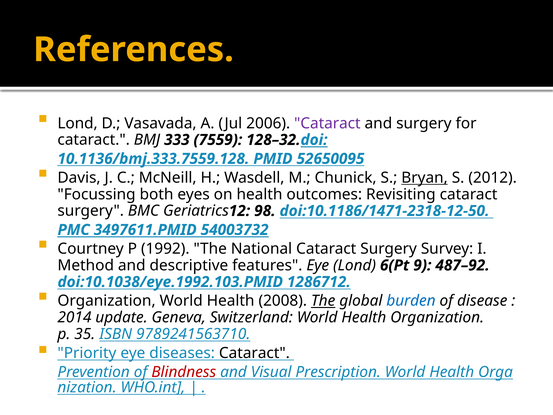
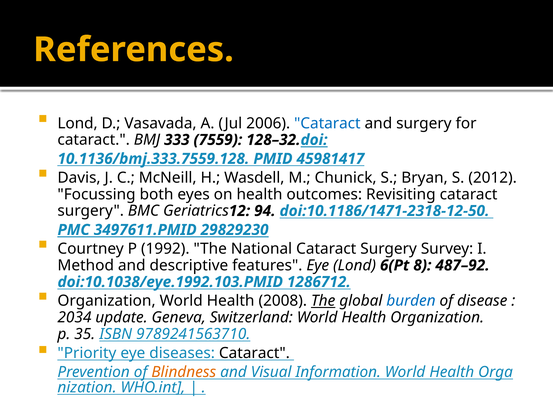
Cataract colour: purple -> blue (327, 123)
52650095: 52650095 -> 45981417 (330, 159)
Bryan underline: present -> none (425, 178)
98: 98 -> 94 (265, 211)
54003732: 54003732 -> 29829230 (235, 230)
9: 9 -> 8 (422, 265)
2014: 2014 -> 2034 (74, 317)
Blindness colour: red -> orange (184, 372)
Prescription: Prescription -> Information (338, 372)
